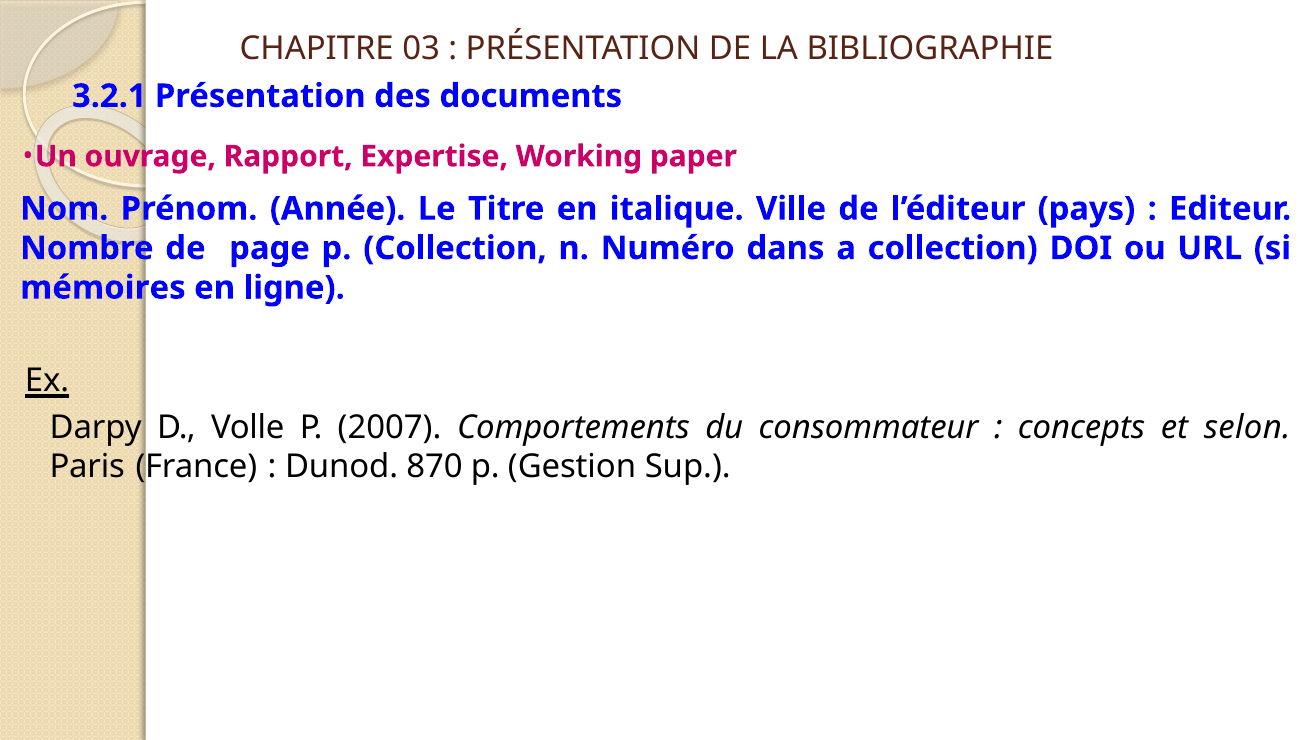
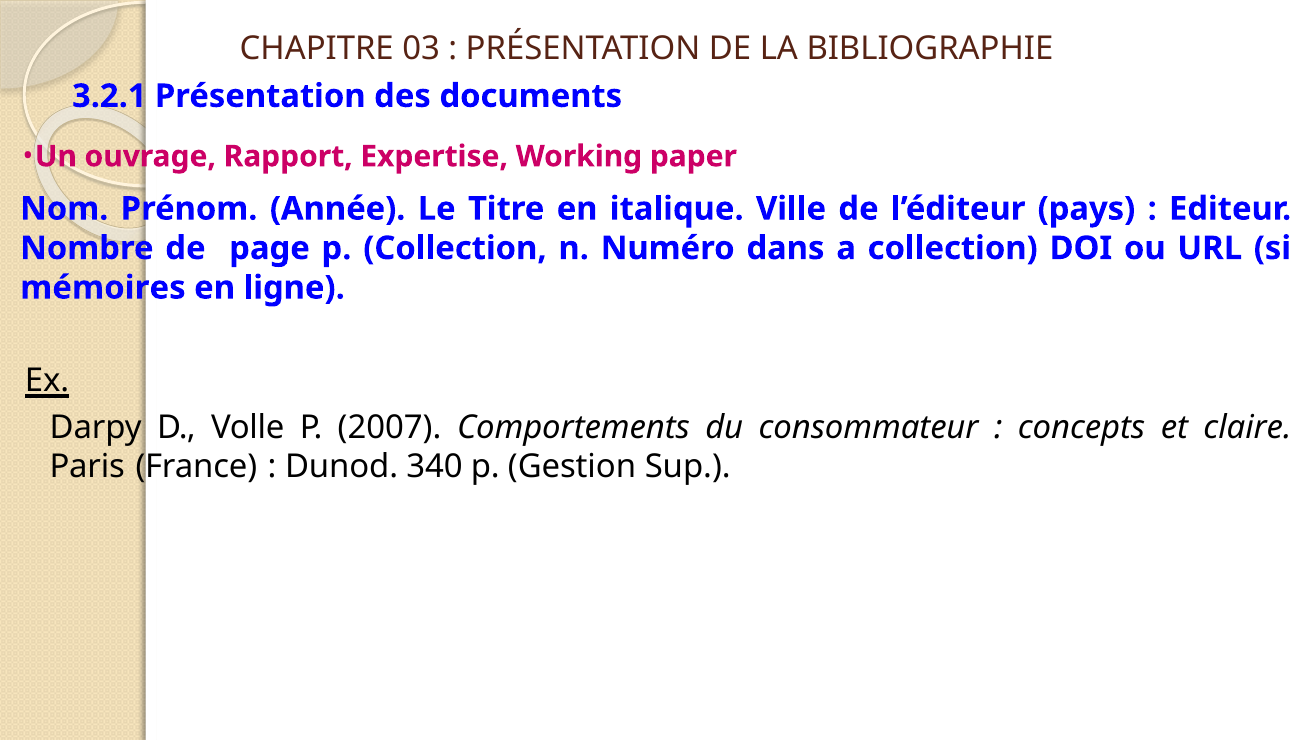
selon: selon -> claire (1247, 427)
870: 870 -> 340 (435, 467)
